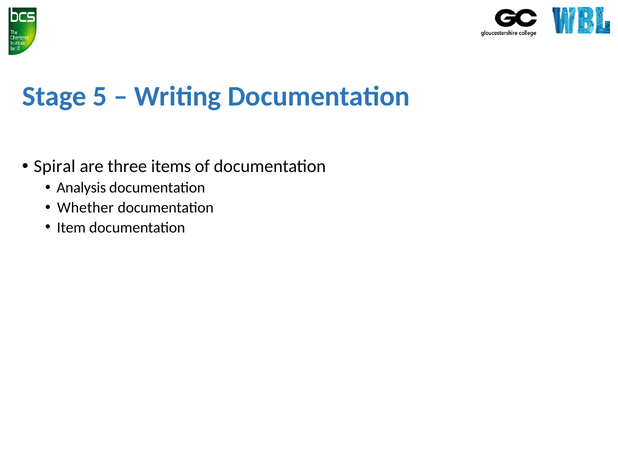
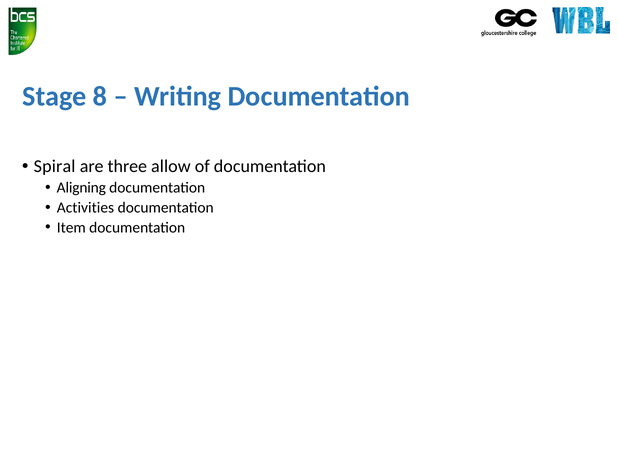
5: 5 -> 8 (100, 97)
items: items -> allow (171, 167)
Analysis: Analysis -> Aligning (81, 188)
Whether: Whether -> Activities (85, 208)
